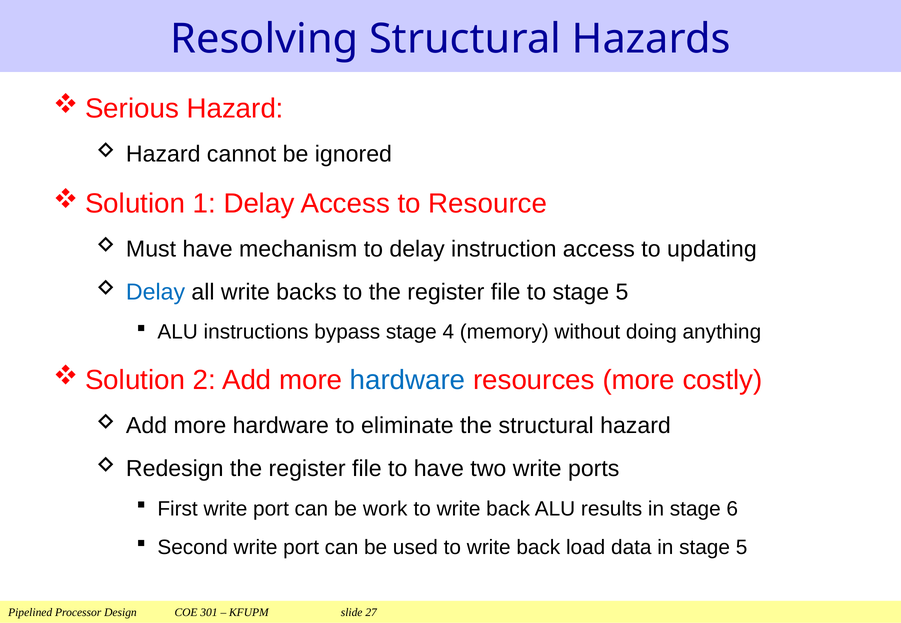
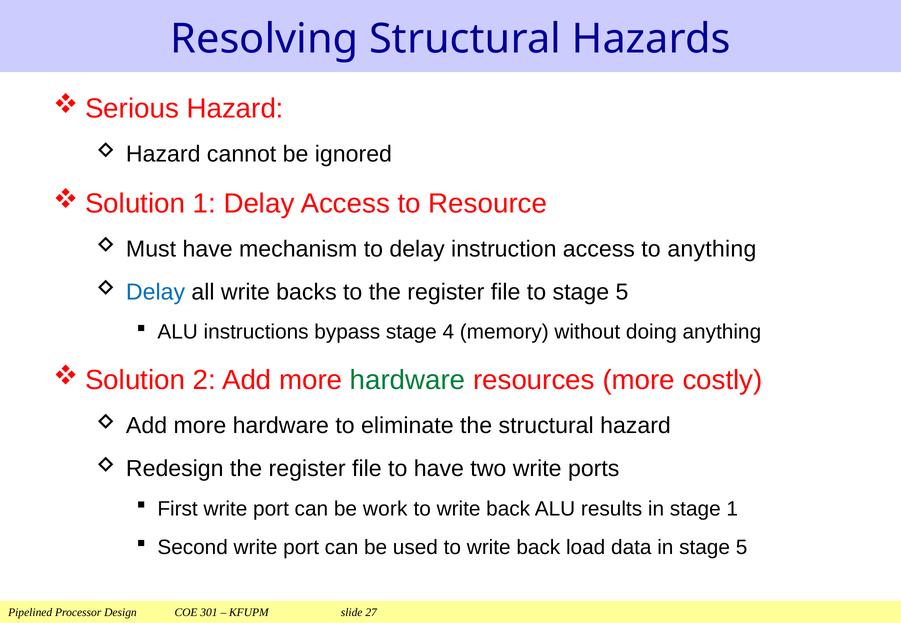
to updating: updating -> anything (712, 249)
hardware colour: blue -> green (408, 381)
stage 6: 6 -> 1 (732, 509)
